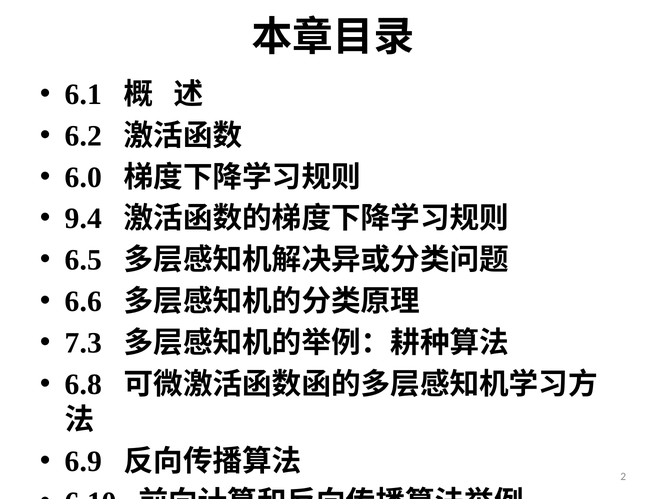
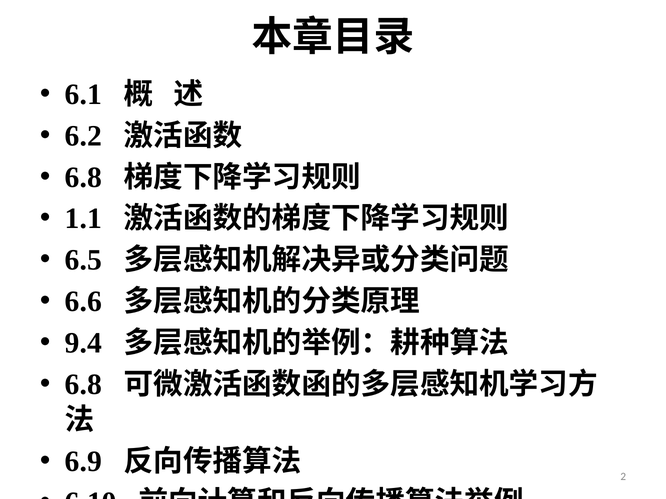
6.0: 6.0 -> 6.8 (83, 177)
9.4: 9.4 -> 1.1 (83, 219)
7.3: 7.3 -> 9.4 (83, 343)
